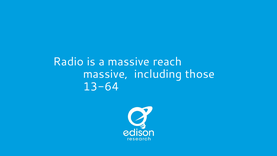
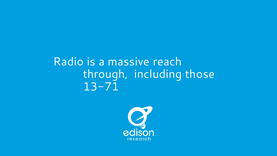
massive: massive -> through (106, 74)
13-64: 13-64 -> 13-71 (101, 87)
